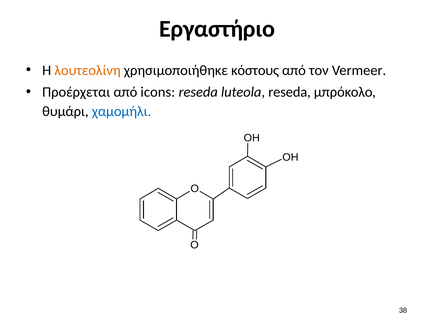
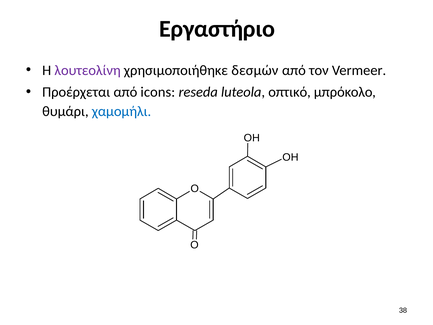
λουτεολίνη colour: orange -> purple (88, 70)
κόστους: κόστους -> δεσμών (255, 70)
luteola reseda: reseda -> οπτικό (290, 92)
